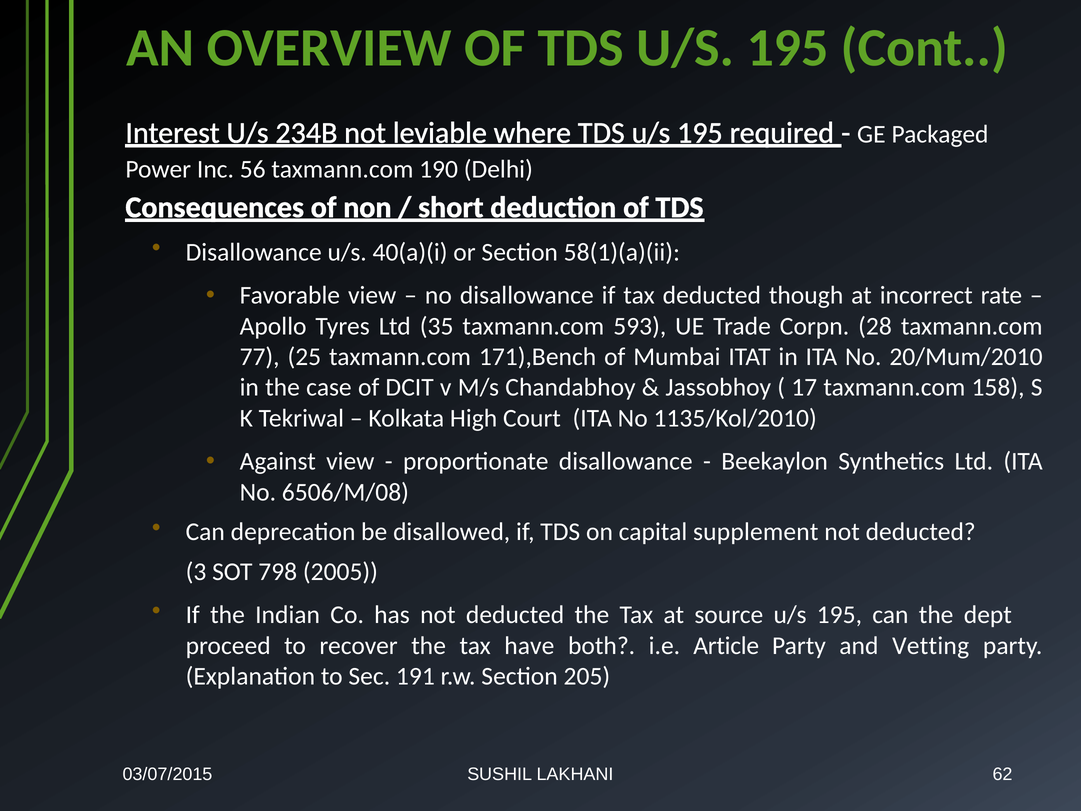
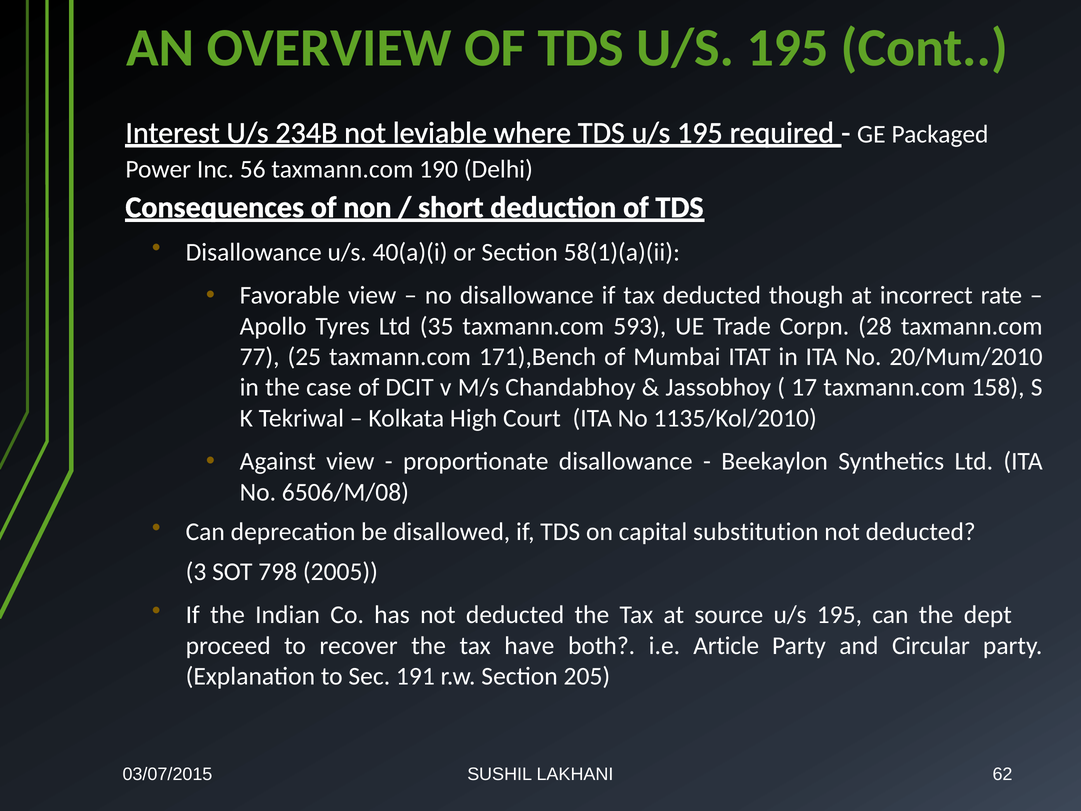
supplement: supplement -> substitution (756, 532)
Vetting: Vetting -> Circular (931, 645)
